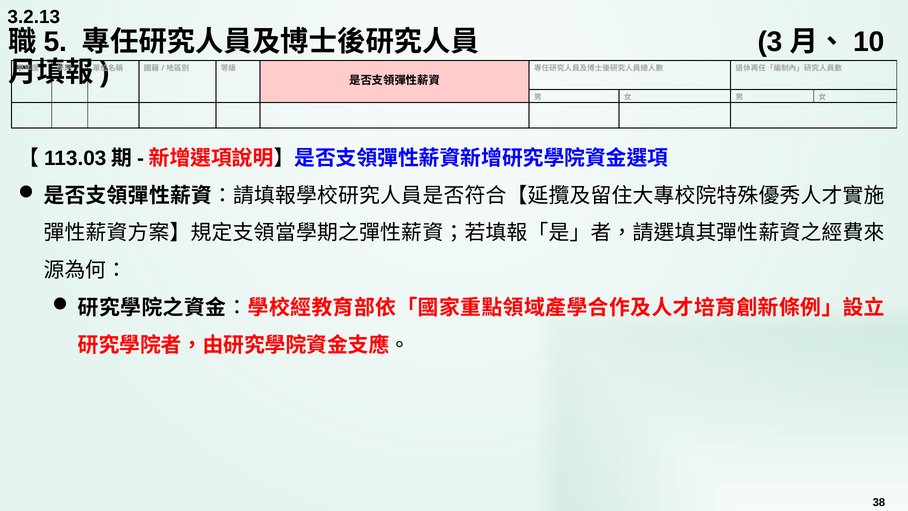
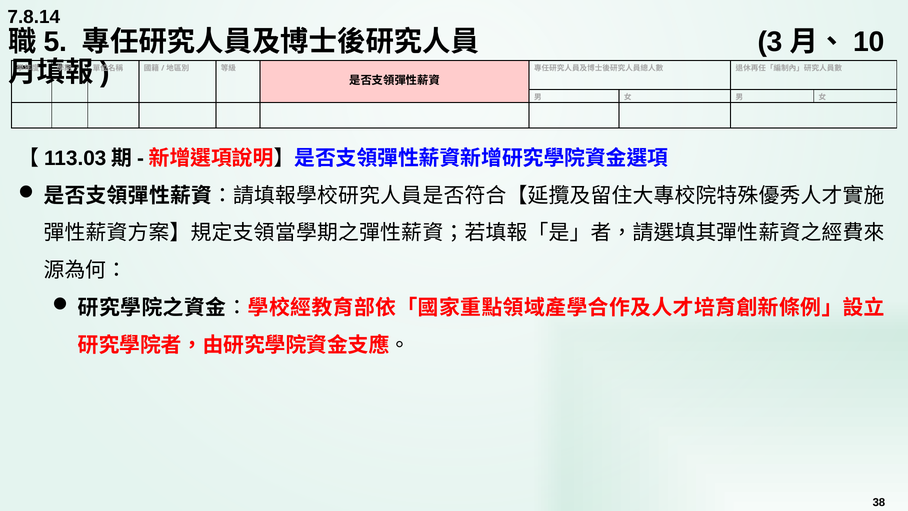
3.2.13: 3.2.13 -> 7.8.14 (34, 17)
